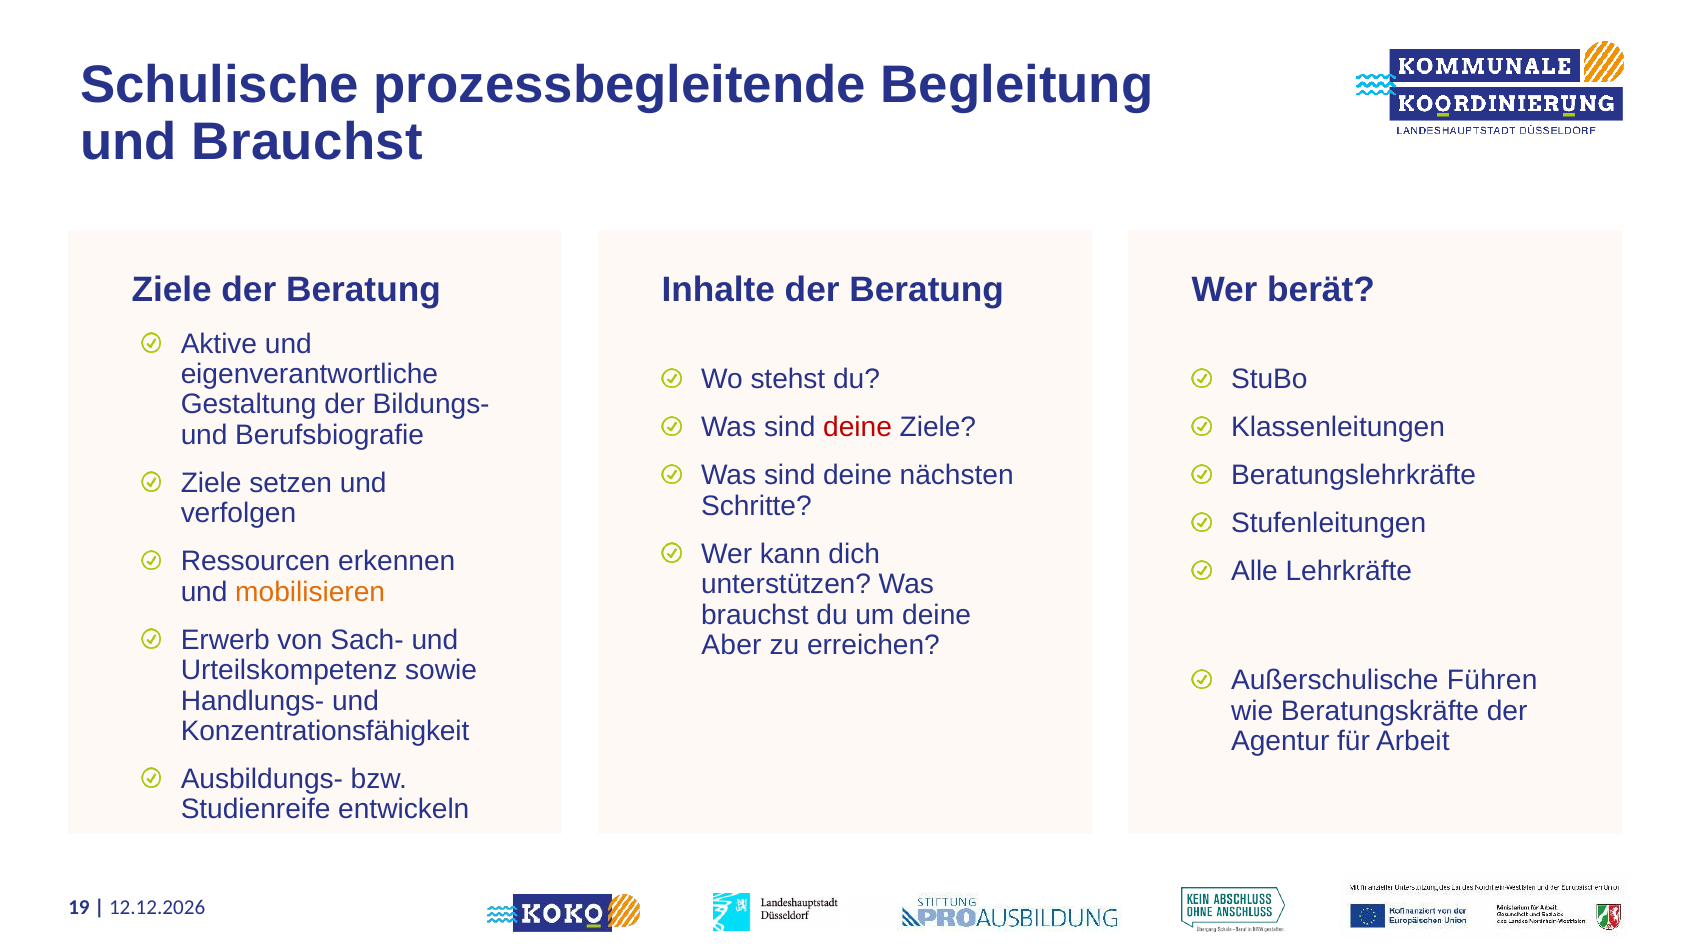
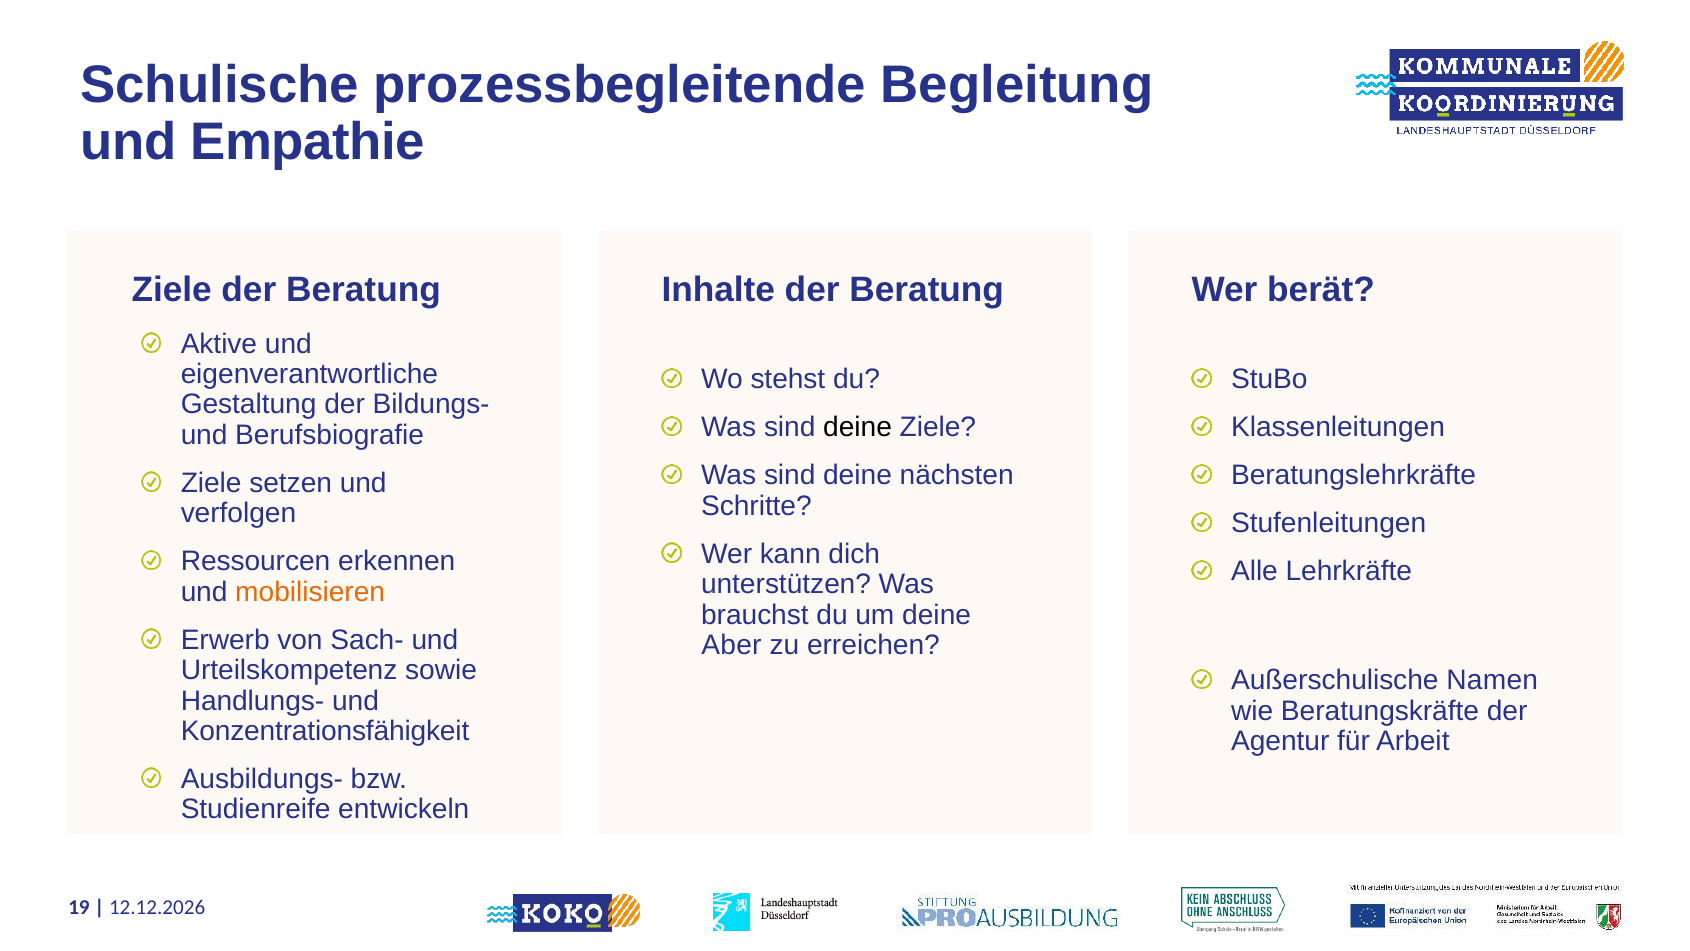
und Brauchst: Brauchst -> Empathie (308, 142)
deine colour: red -> black (858, 427)
Führen: Führen -> Namen (1492, 680)
